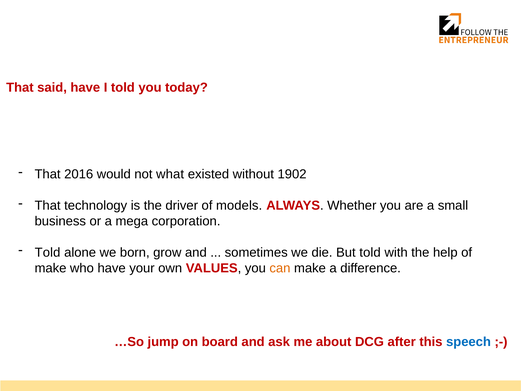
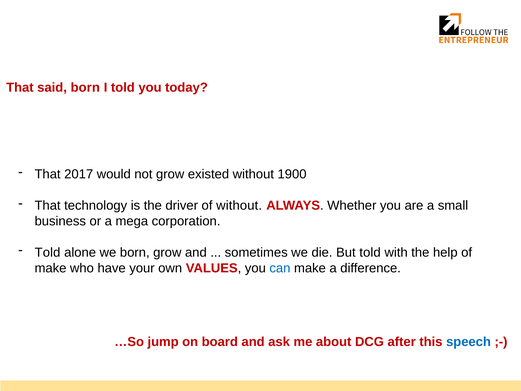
said have: have -> born (85, 88)
2016: 2016 -> 2017 (79, 174)
not what: what -> grow (170, 174)
1902: 1902 -> 1900 (292, 174)
of models: models -> without (239, 205)
can colour: orange -> blue (280, 268)
